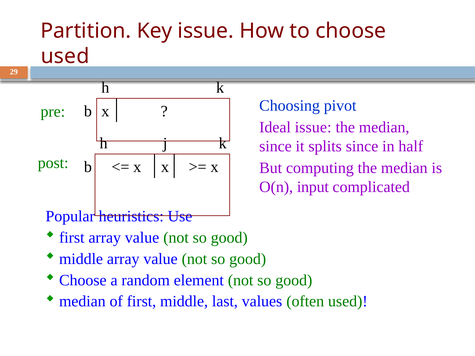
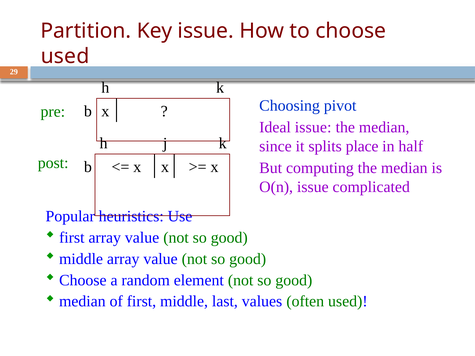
splits since: since -> place (362, 146)
O(n input: input -> issue (313, 187)
